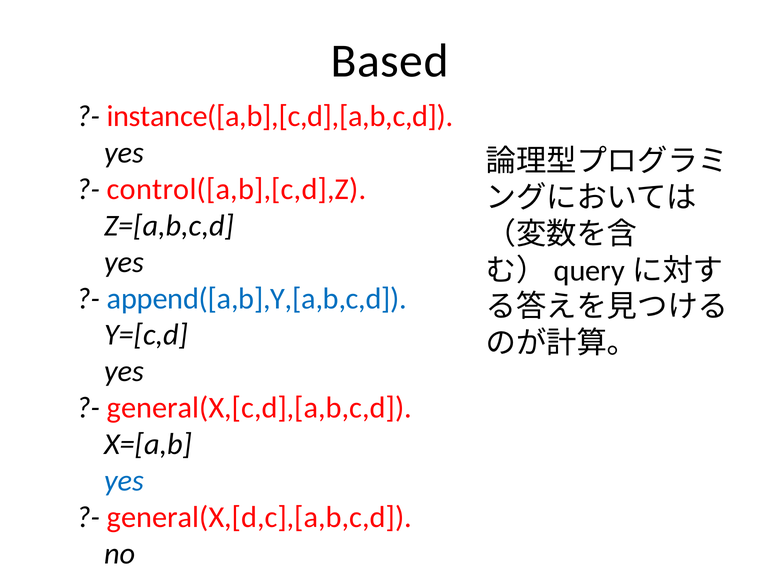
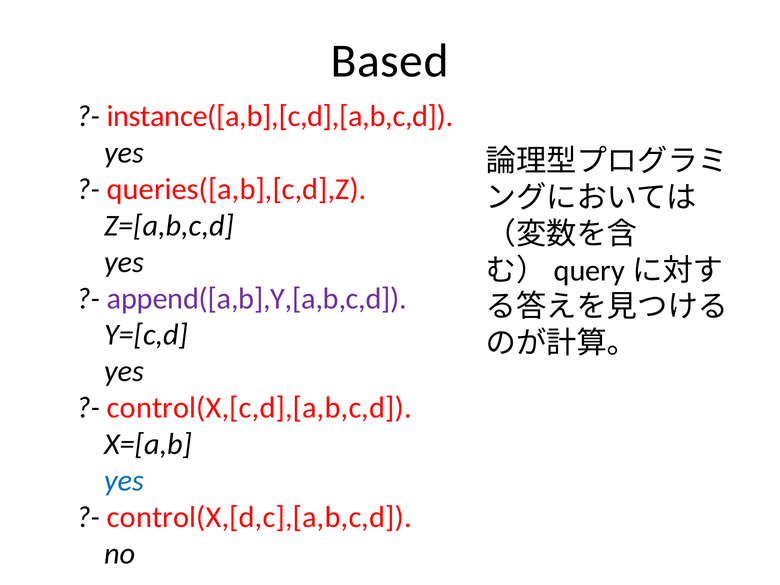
control([a,b],[c,d],Z: control([a,b],[c,d],Z -> queries([a,b],[c,d],Z (237, 189)
append([a,b],Y,[a,b,c,d colour: blue -> purple (257, 299)
general(X,[c,d],[a,b,c,d: general(X,[c,d],[a,b,c,d -> control(X,[c,d],[a,b,c,d (259, 408)
general(X,[d,c],[a,b,c,d: general(X,[d,c],[a,b,c,d -> control(X,[d,c],[a,b,c,d (259, 517)
